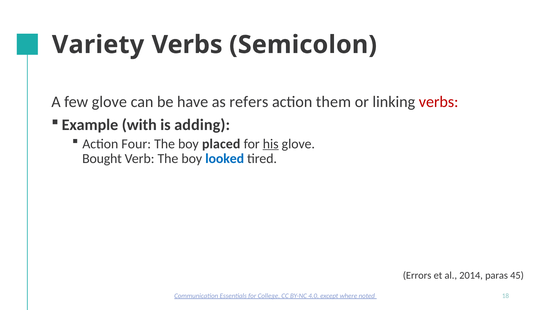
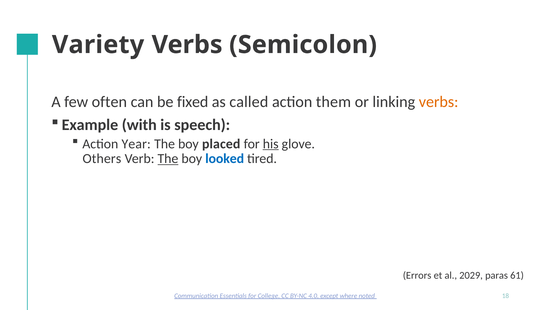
few glove: glove -> often (109, 102)
have: have -> fixed (193, 102)
refers: refers -> called (249, 102)
verbs colour: red -> orange (439, 102)
adding: adding -> speech (202, 125)
Four: Four -> Year (136, 144)
Bought: Bought -> Others (102, 159)
The underline: none -> present (168, 159)
2014: 2014 -> 2029 (471, 275)
45: 45 -> 61 (517, 275)
